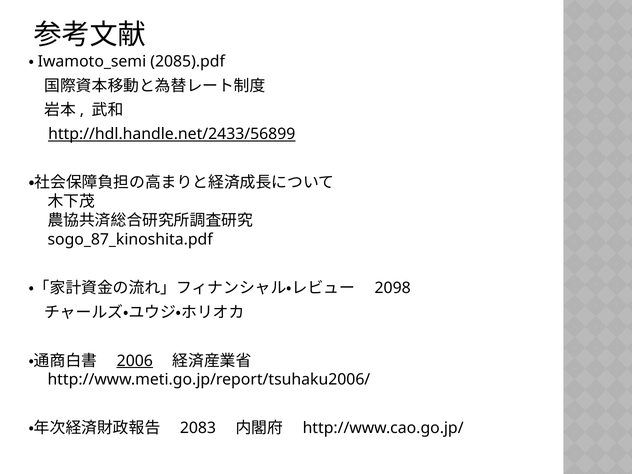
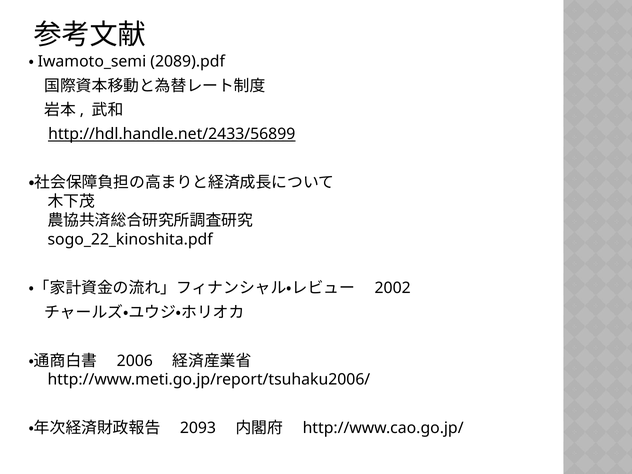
2085).pdf: 2085).pdf -> 2089).pdf (188, 62)
sogo_87_kinoshita.pdf: sogo_87_kinoshita.pdf -> sogo_22_kinoshita.pdf (130, 240)
2098: 2098 -> 2002 (393, 288)
2006 underline: present -> none (135, 361)
2083: 2083 -> 2093 (198, 428)
